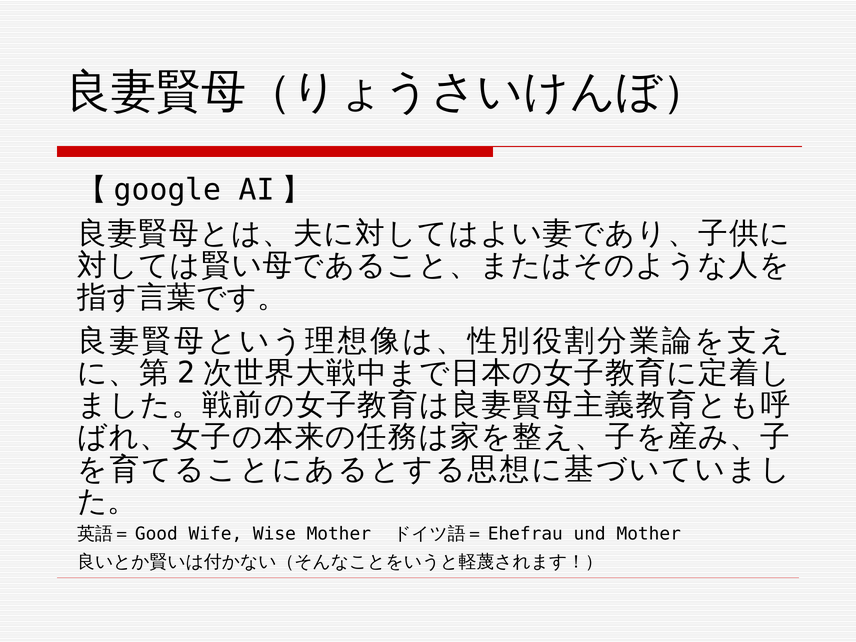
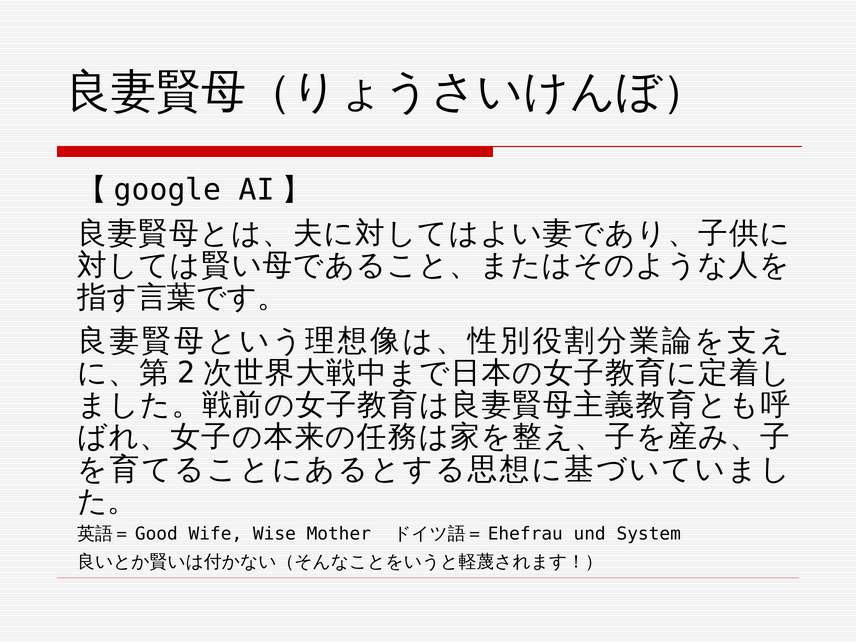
und Mother: Mother -> System (649, 534)
